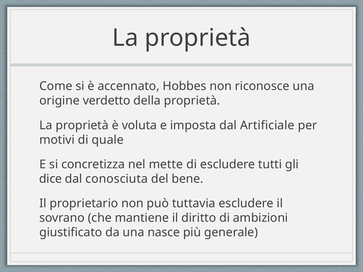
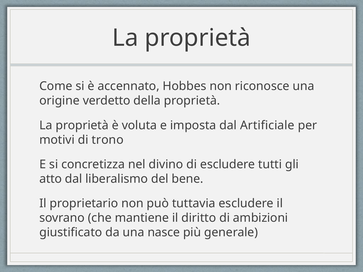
quale: quale -> trono (108, 140)
mette: mette -> divino (166, 165)
dice: dice -> atto (51, 179)
conosciuta: conosciuta -> liberalismo (117, 179)
